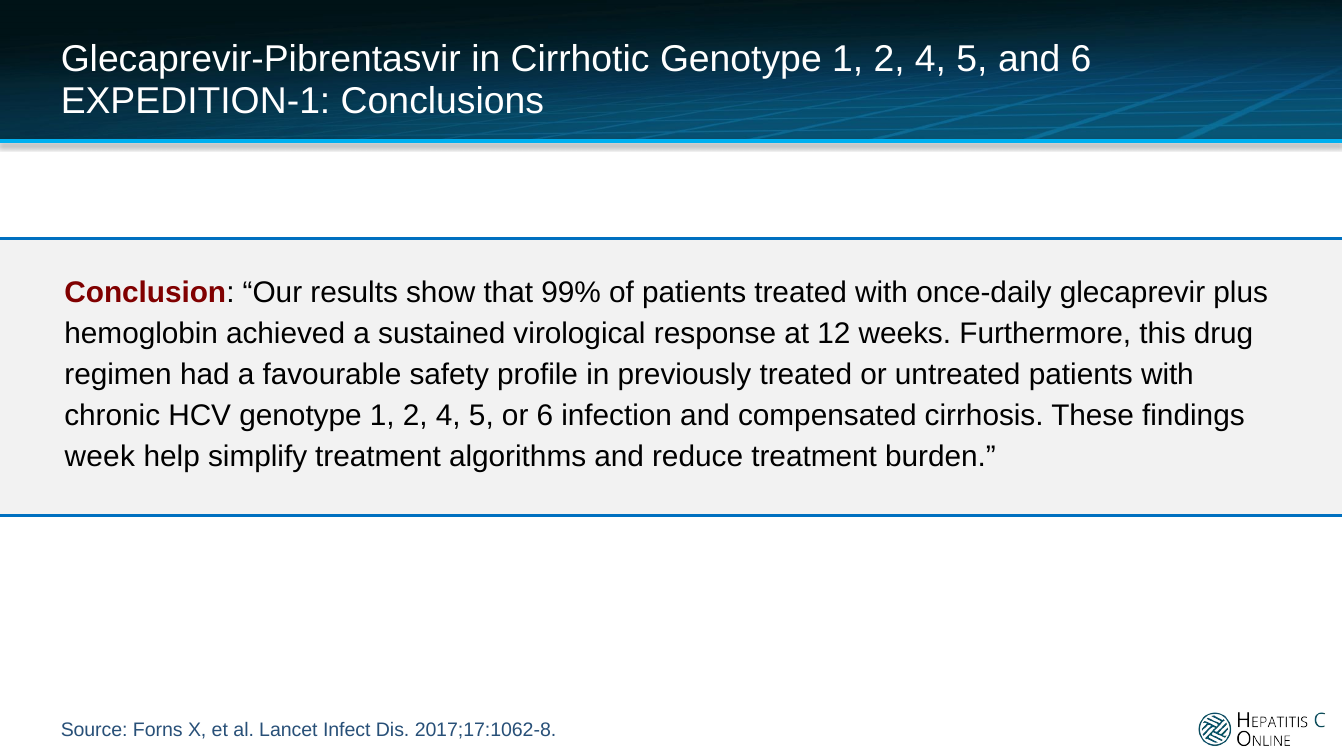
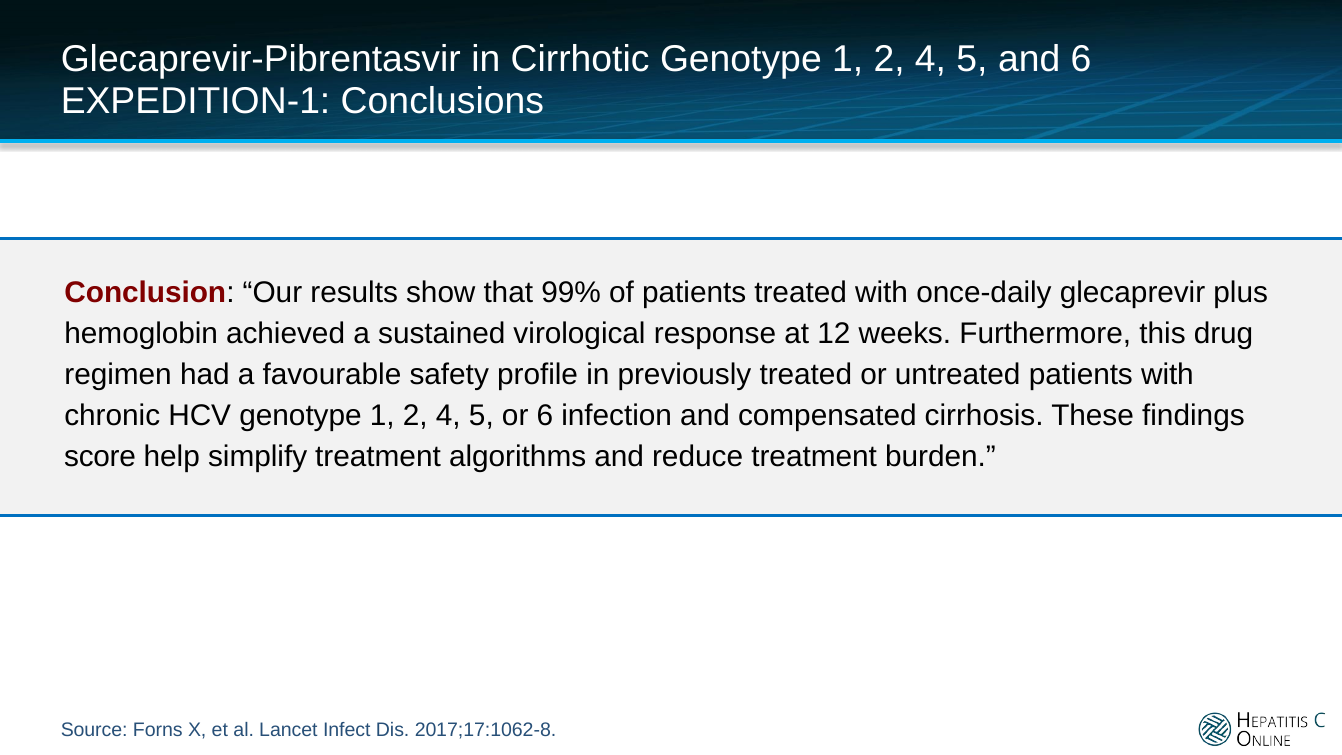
week: week -> score (100, 457)
